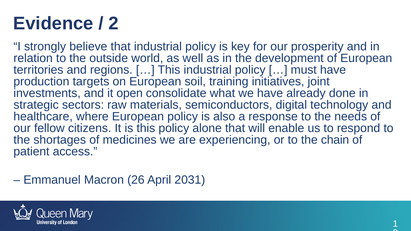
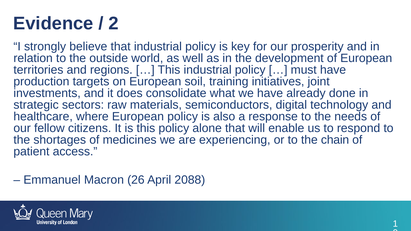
open: open -> does (130, 93)
2031: 2031 -> 2088 (190, 180)
